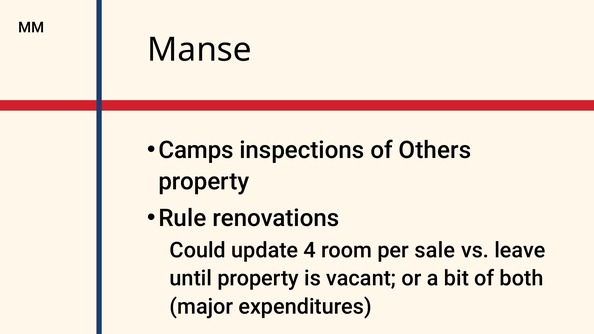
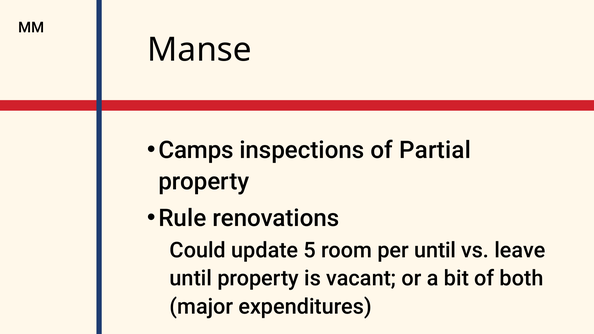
Others: Others -> Partial (435, 150)
4: 4 -> 5 (310, 251)
per sale: sale -> until (435, 251)
